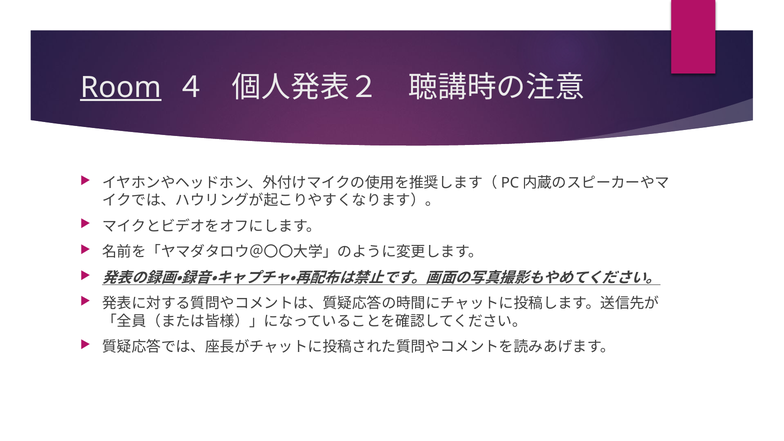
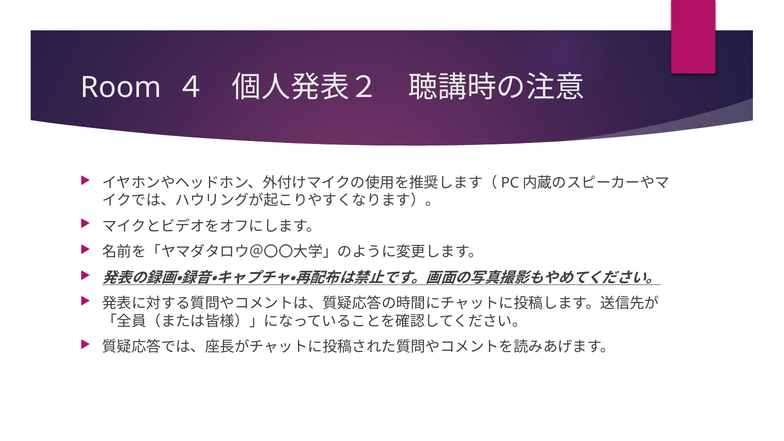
Room underline: present -> none (121, 87)
